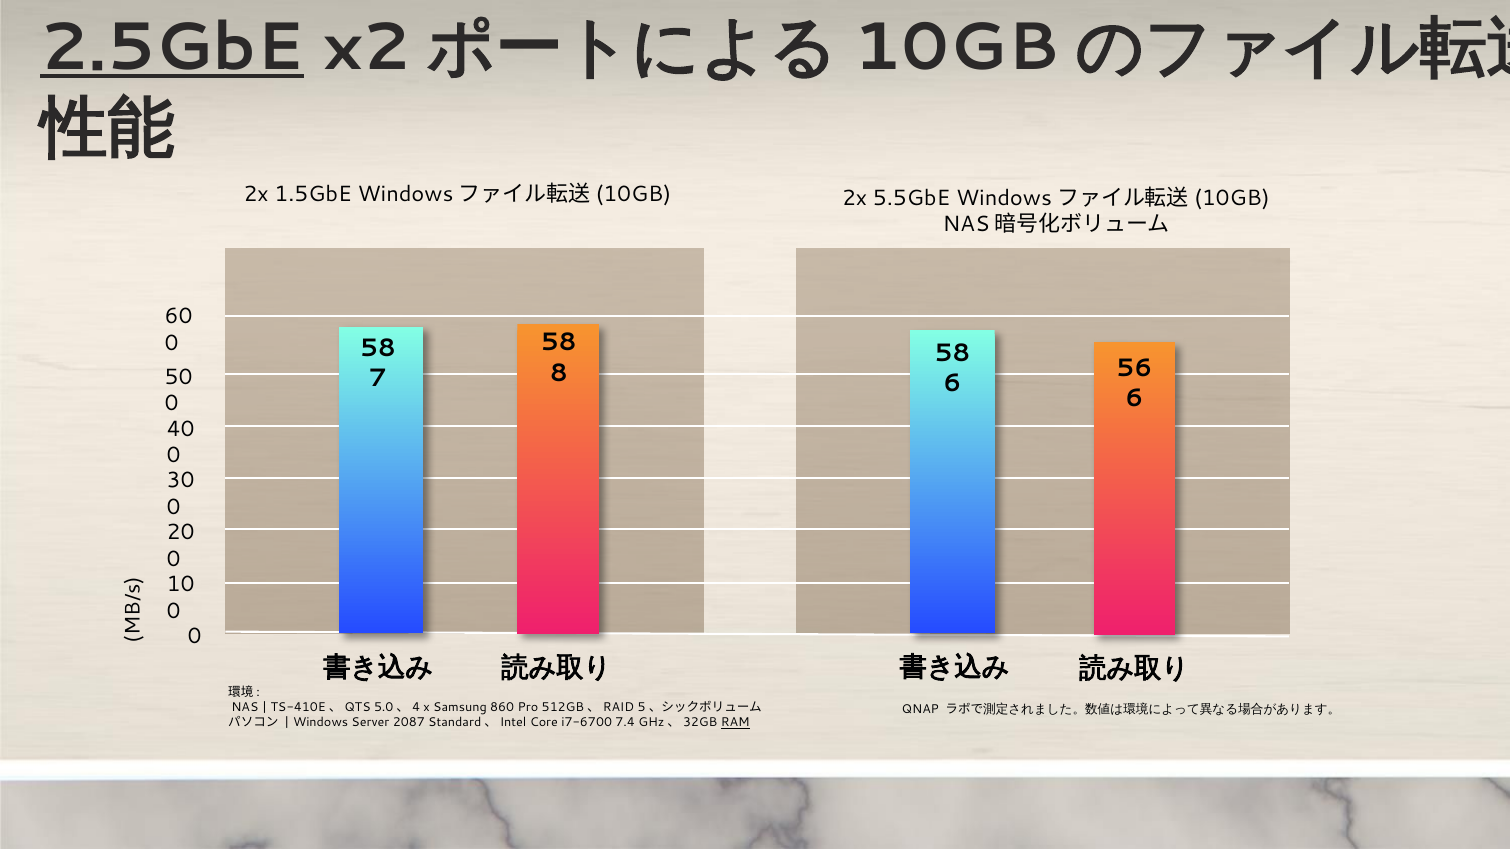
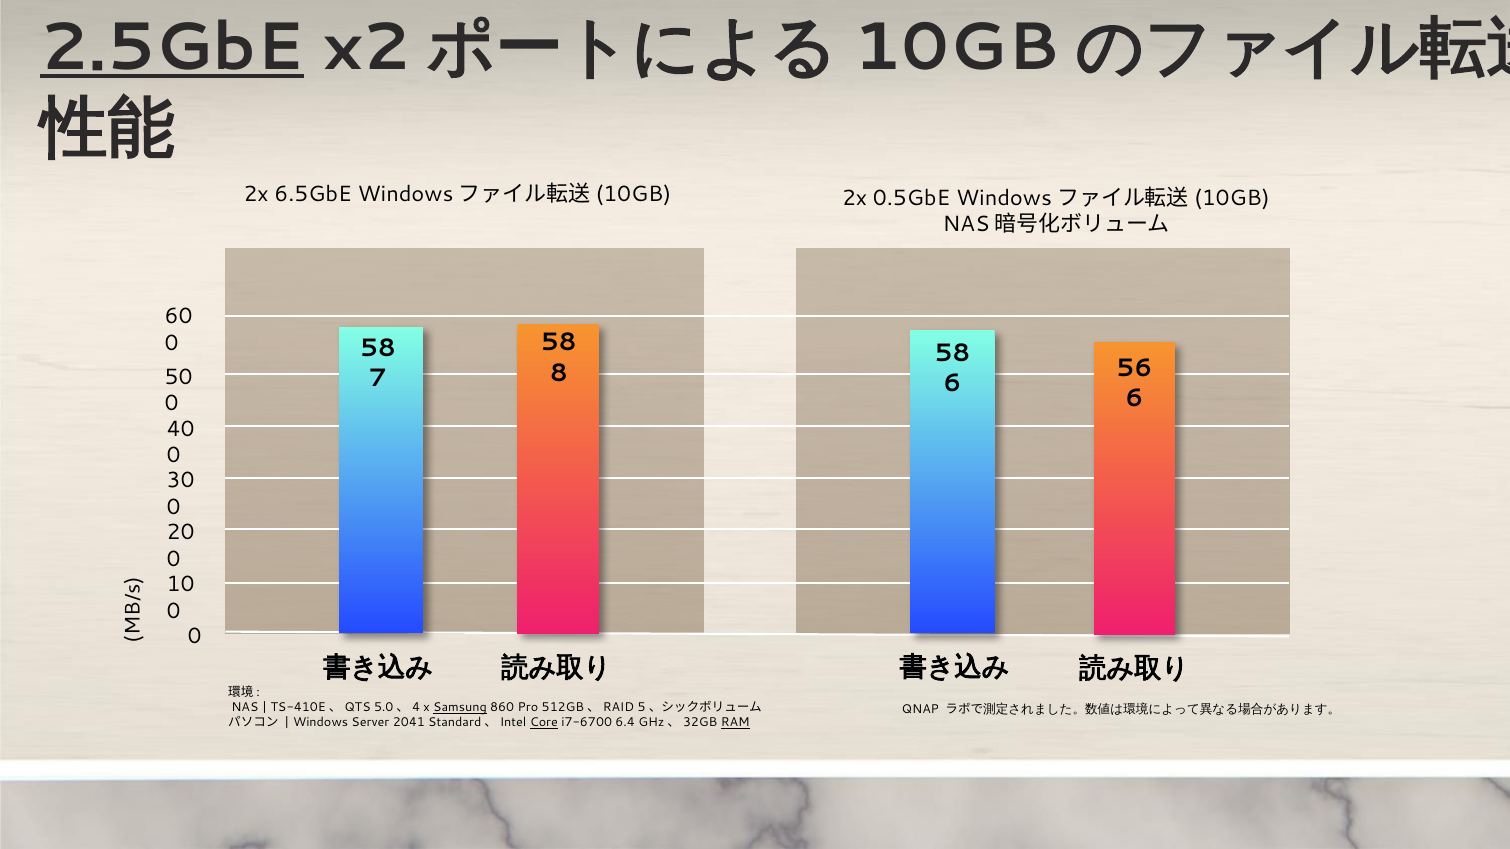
1.5GbE: 1.5GbE -> 6.5GbE (313, 195)
5.5GbE: 5.5GbE -> 0.5GbE (912, 198)
Samsung underline: none -> present (460, 708)
2087: 2087 -> 2041 (409, 723)
Core underline: none -> present (544, 723)
7.4: 7.4 -> 6.4 (625, 723)
